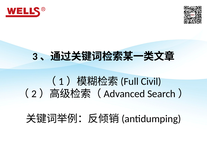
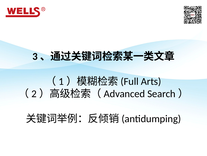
Civil: Civil -> Arts (151, 81)
